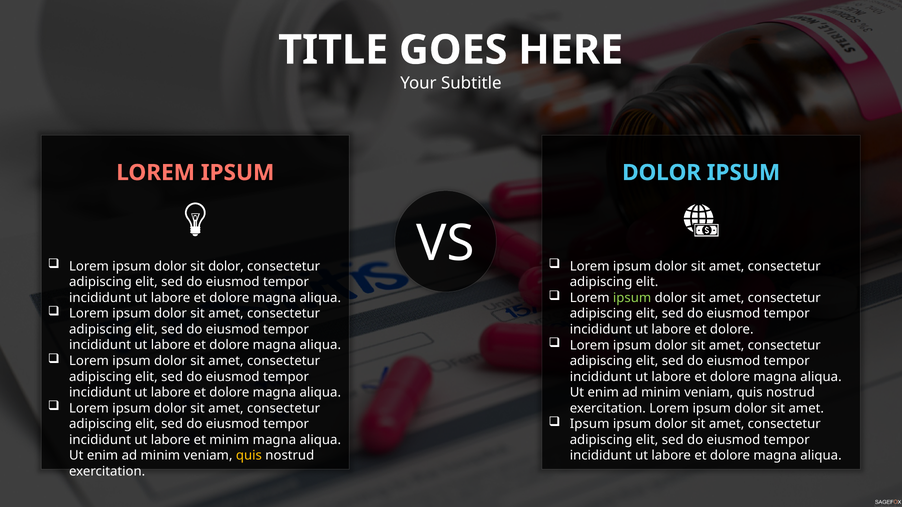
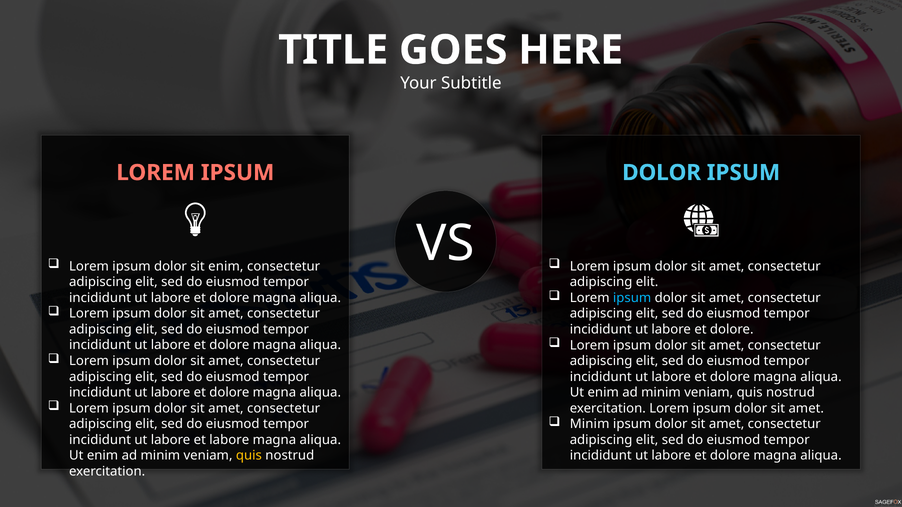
sit dolor: dolor -> enim (226, 266)
ipsum colour: light green -> light blue (632, 298)
Ipsum: Ipsum -> Minim (590, 424)
et minim: minim -> labore (229, 440)
